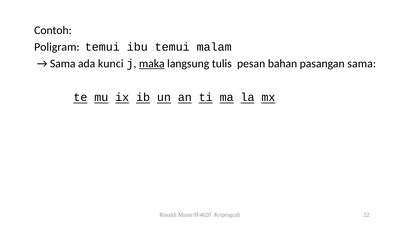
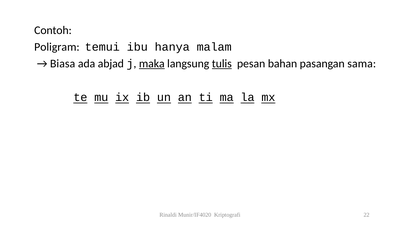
ibu temui: temui -> hanya (172, 47)
Sama: Sama -> Biasa (63, 64)
kunci: kunci -> abjad (111, 64)
tulis underline: none -> present (222, 64)
